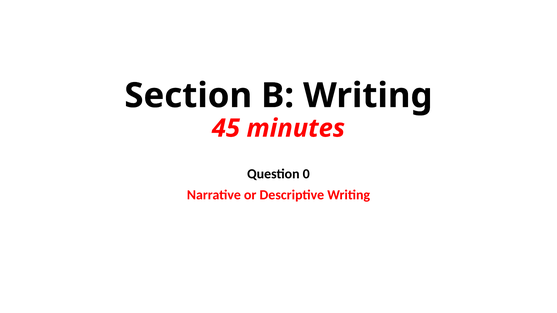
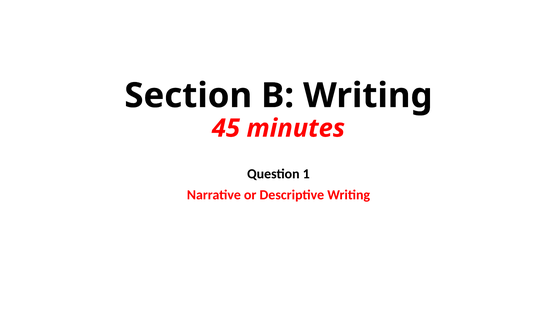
0: 0 -> 1 (306, 174)
